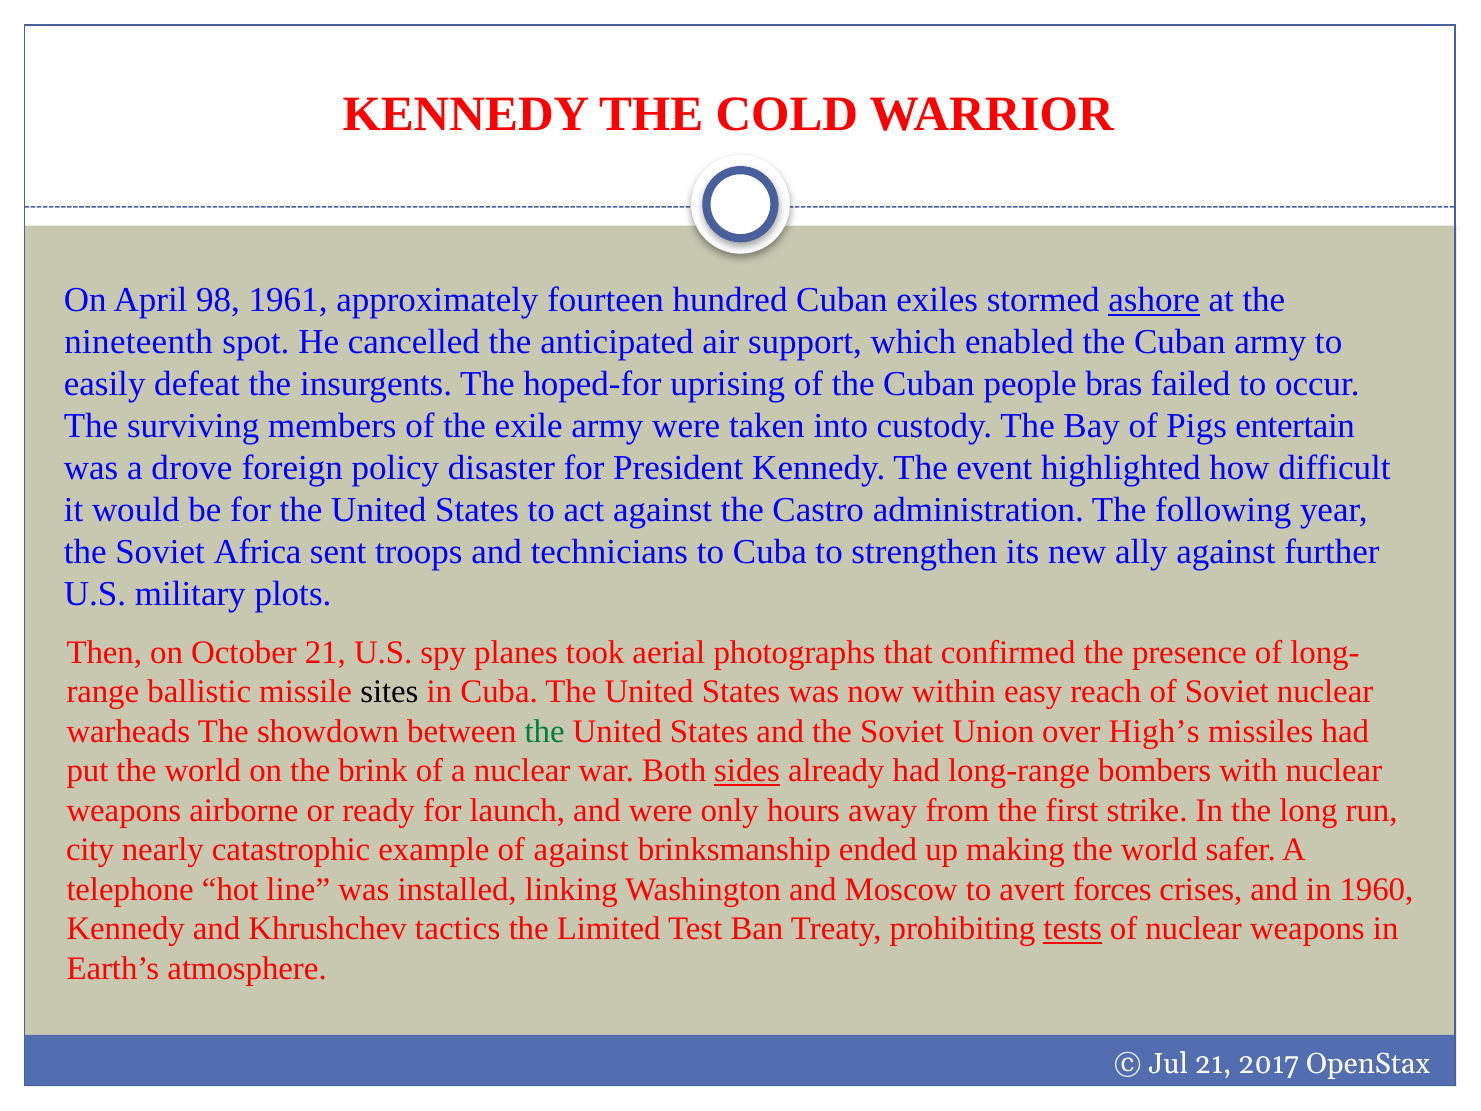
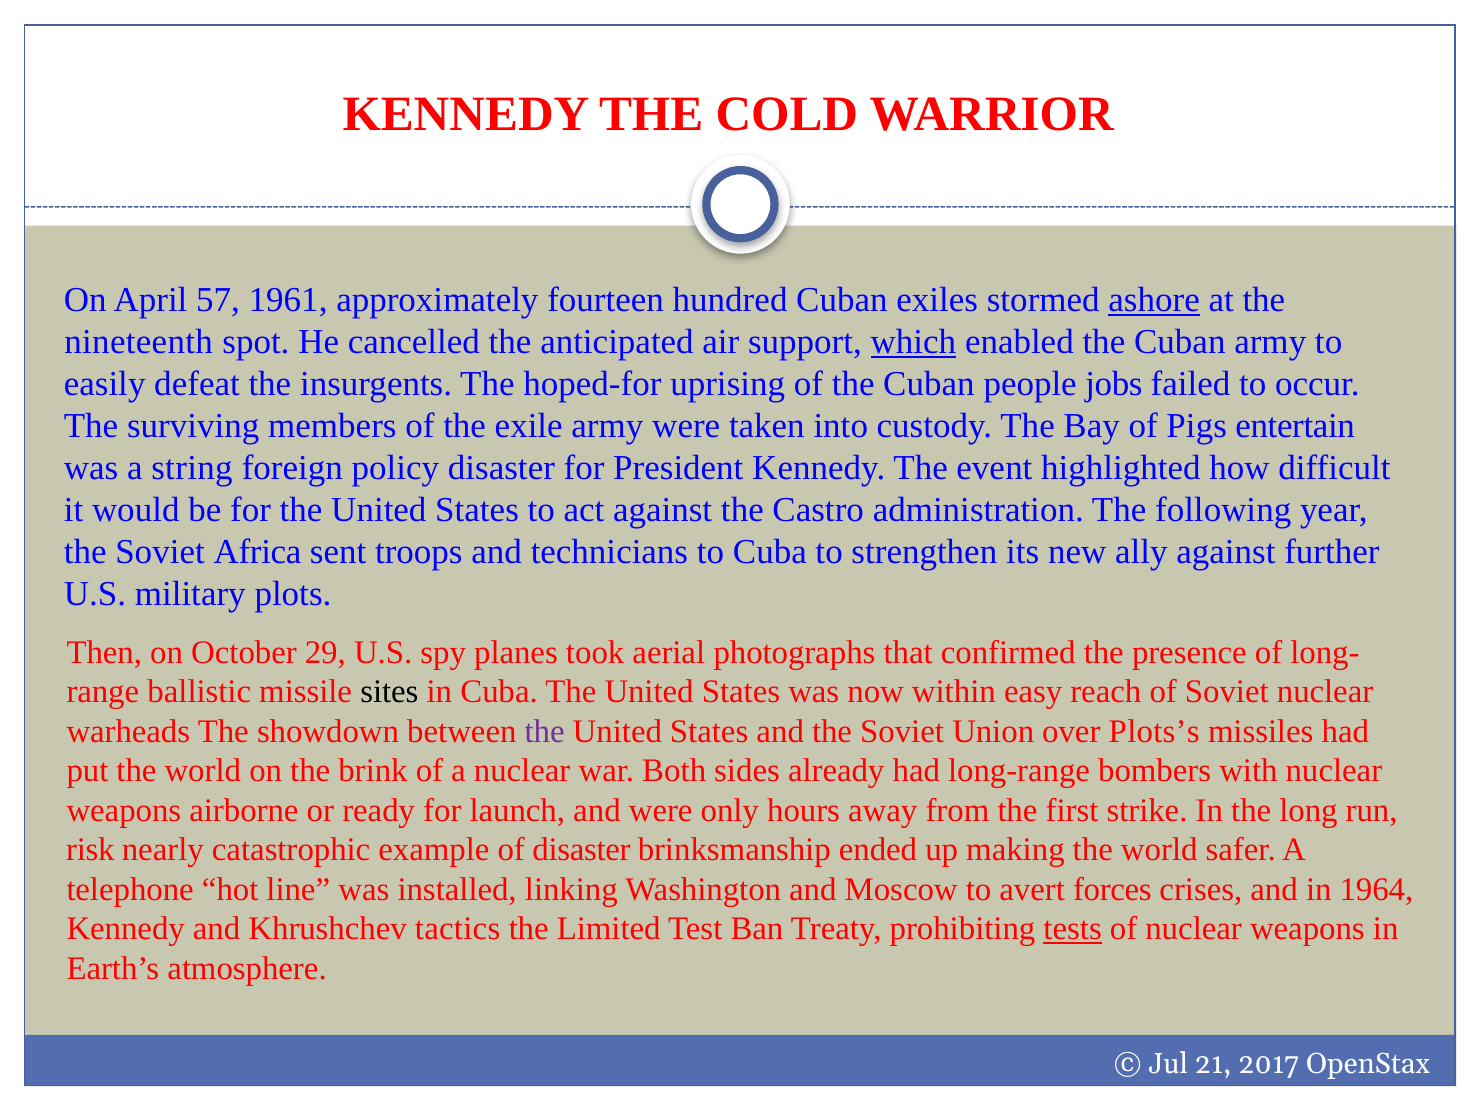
98: 98 -> 57 (218, 300)
which underline: none -> present (913, 342)
bras: bras -> jobs (1114, 384)
drove: drove -> string (192, 468)
October 21: 21 -> 29 (325, 652)
the colour: green -> purple (545, 731)
High’s: High’s -> Plots’s (1154, 731)
sides underline: present -> none (747, 771)
city: city -> risk (90, 850)
of against: against -> disaster (581, 850)
1960: 1960 -> 1964 (1376, 889)
